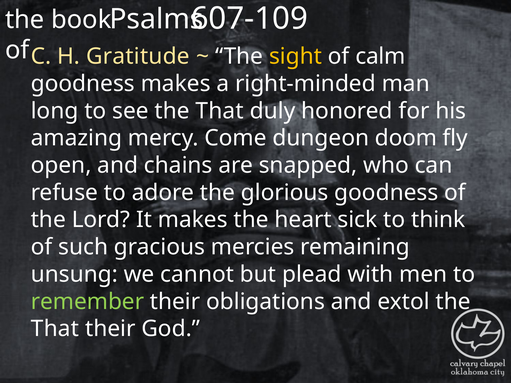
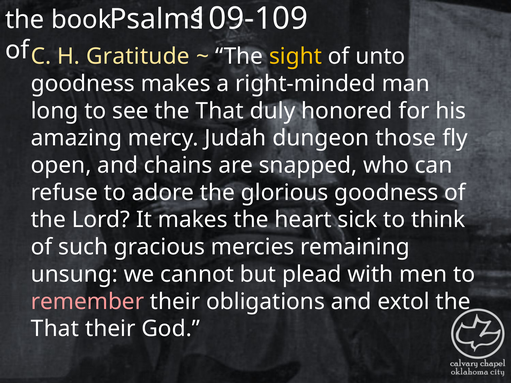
607-109: 607-109 -> 109-109 (249, 19)
calm: calm -> unto (380, 56)
Come: Come -> Judah (235, 138)
doom: doom -> those (406, 138)
remember colour: light green -> pink (87, 302)
